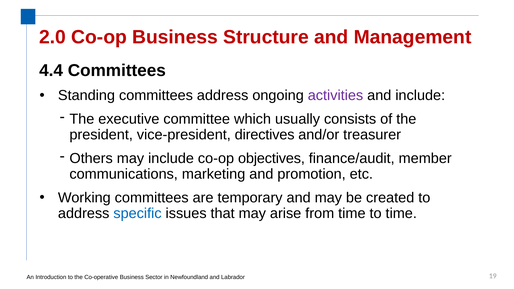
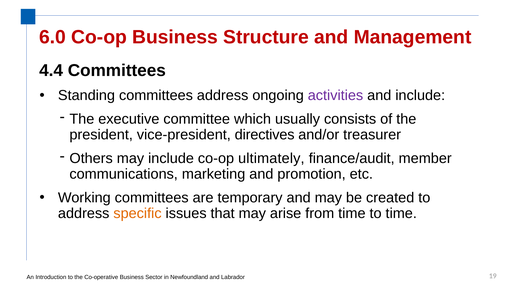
2.0: 2.0 -> 6.0 (53, 37)
objectives: objectives -> ultimately (271, 158)
specific colour: blue -> orange (137, 213)
